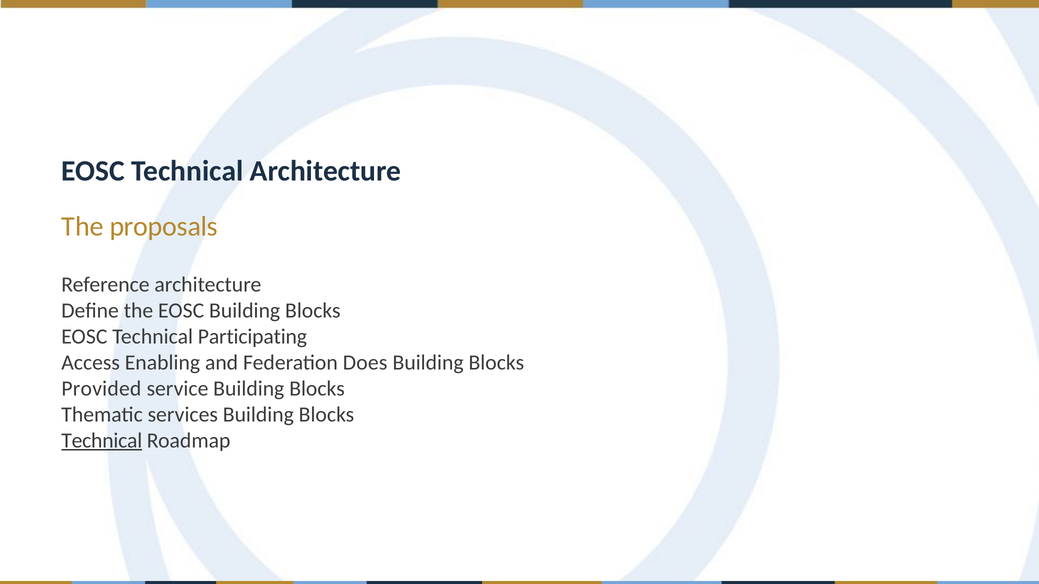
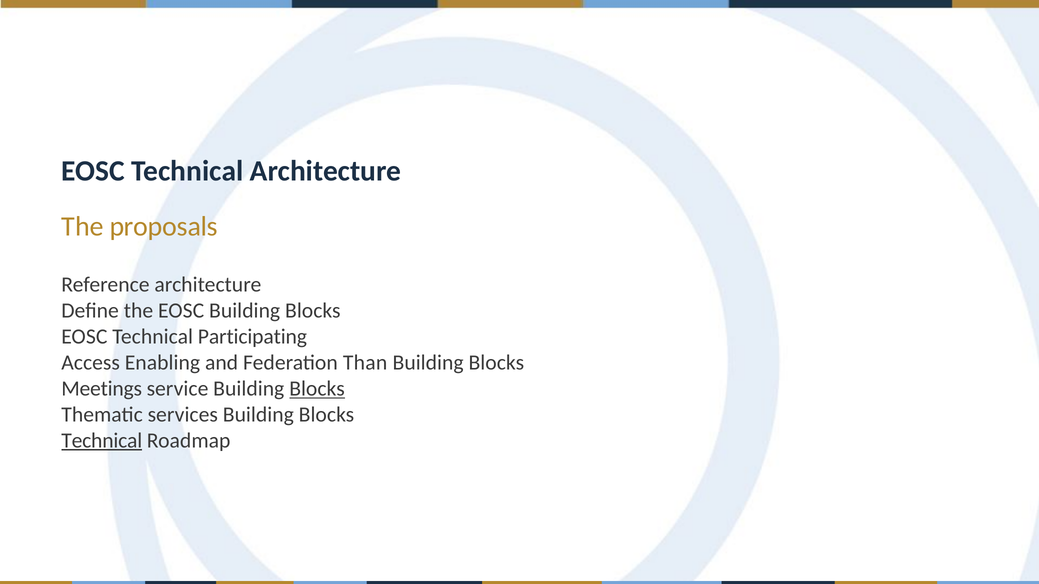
Does: Does -> Than (365, 363)
Provided: Provided -> Meetings (102, 389)
Blocks underline: none -> present (317, 389)
